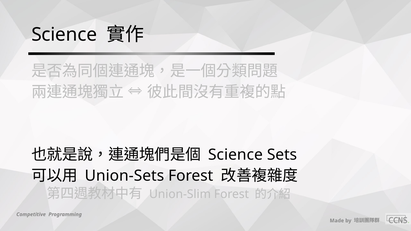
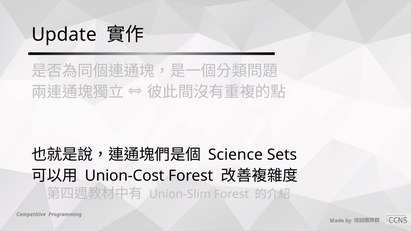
Science: Science -> Update (64, 35)
Union-Sets: Union-Sets -> Union-Cost (125, 176)
